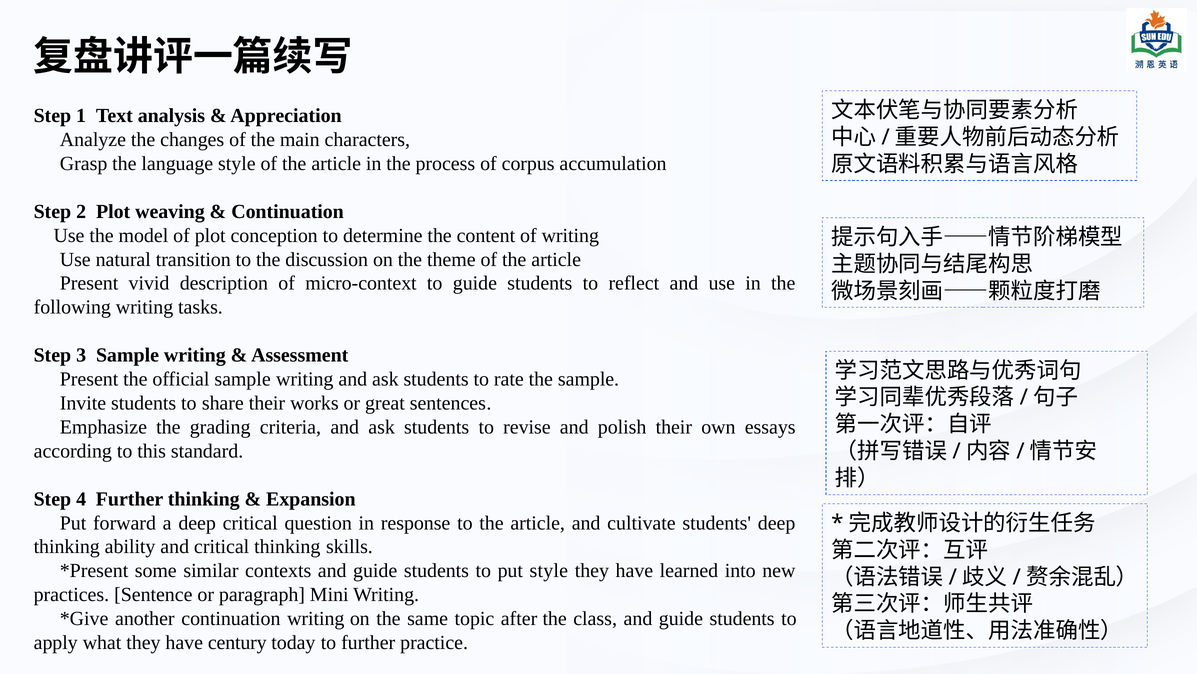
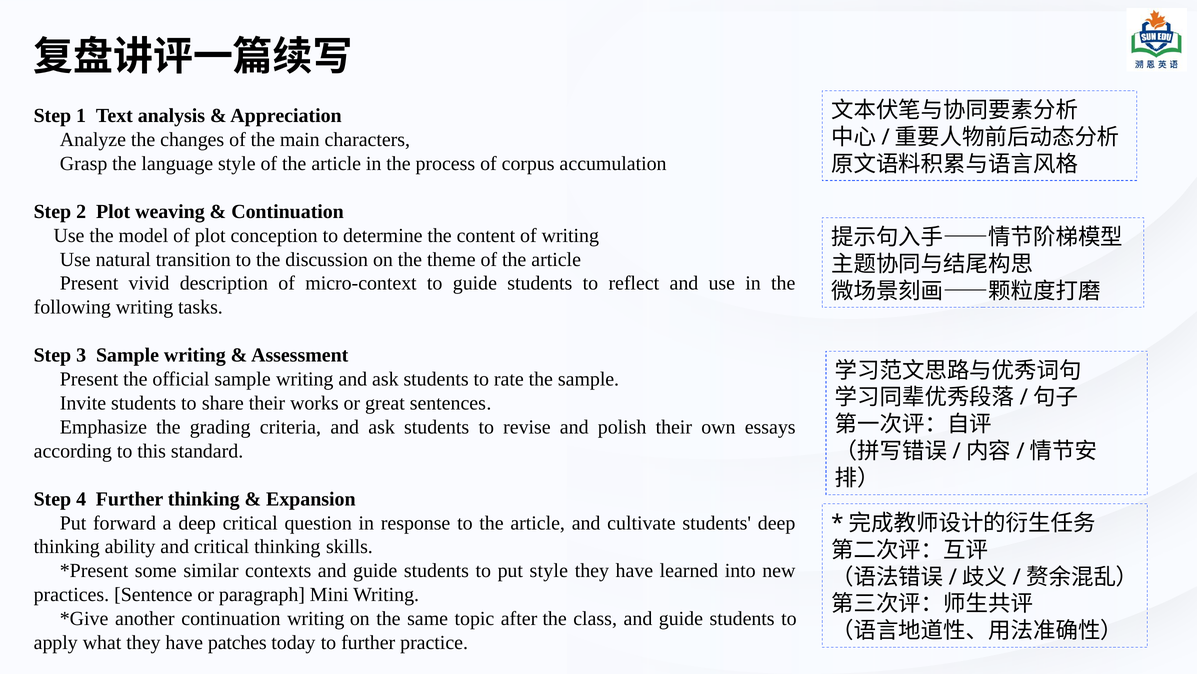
century: century -> patches (237, 642)
